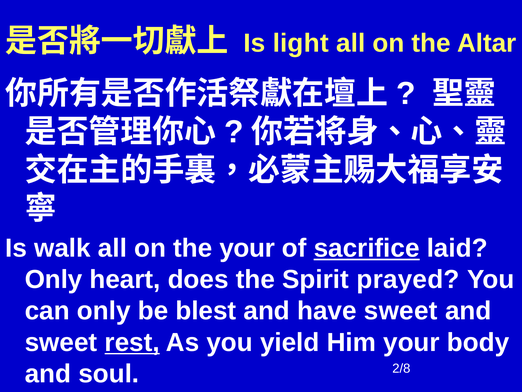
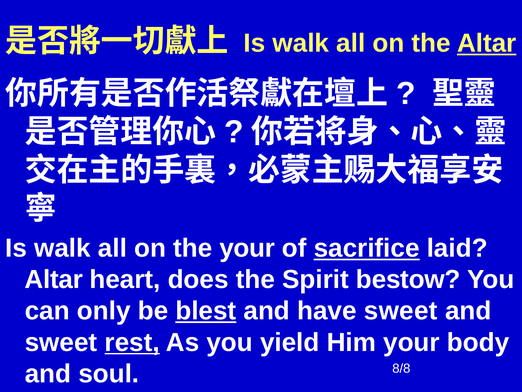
light: light -> walk (301, 43)
Altar underline: none -> present (487, 43)
Only: Only -> Altar (54, 279)
prayed: prayed -> bestow (408, 279)
blest underline: none -> present (206, 311)
2/8: 2/8 -> 8/8 (401, 368)
